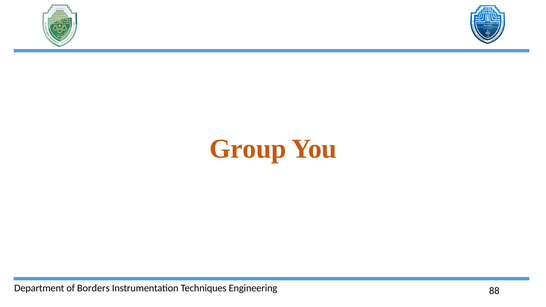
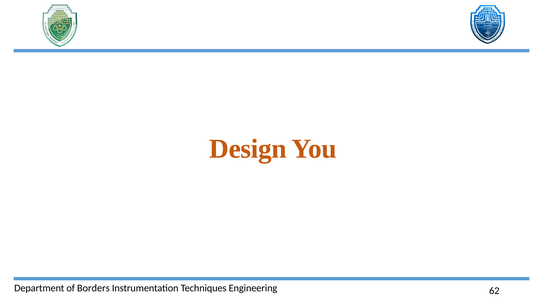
Group: Group -> Design (248, 149)
88: 88 -> 62 (494, 291)
